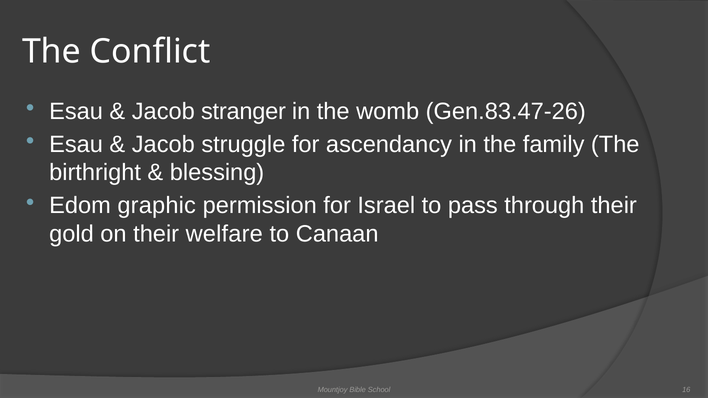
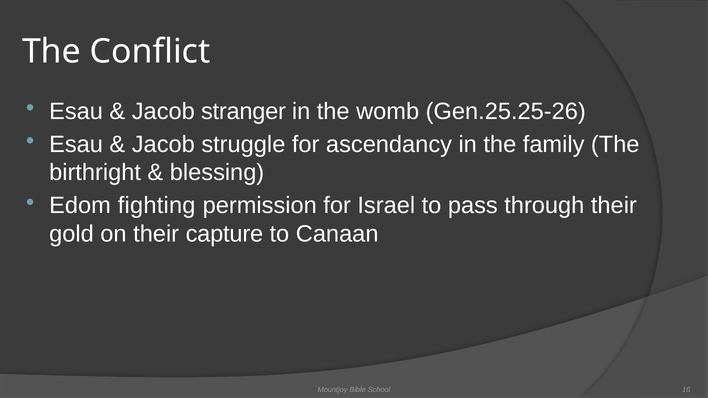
Gen.83.47-26: Gen.83.47-26 -> Gen.25.25-26 (506, 111)
graphic: graphic -> fighting (157, 206)
welfare: welfare -> capture (224, 234)
